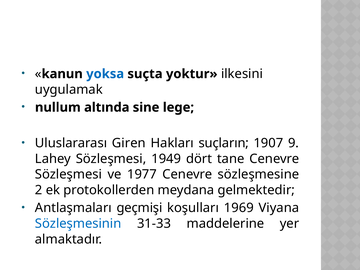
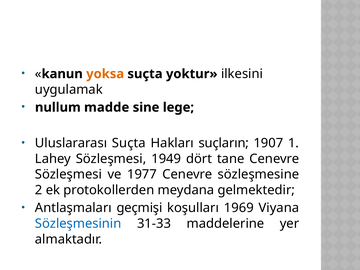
yoksa colour: blue -> orange (105, 74)
altında: altında -> madde (107, 107)
Uluslararası Giren: Giren -> Suçta (129, 143)
9: 9 -> 1 (294, 143)
